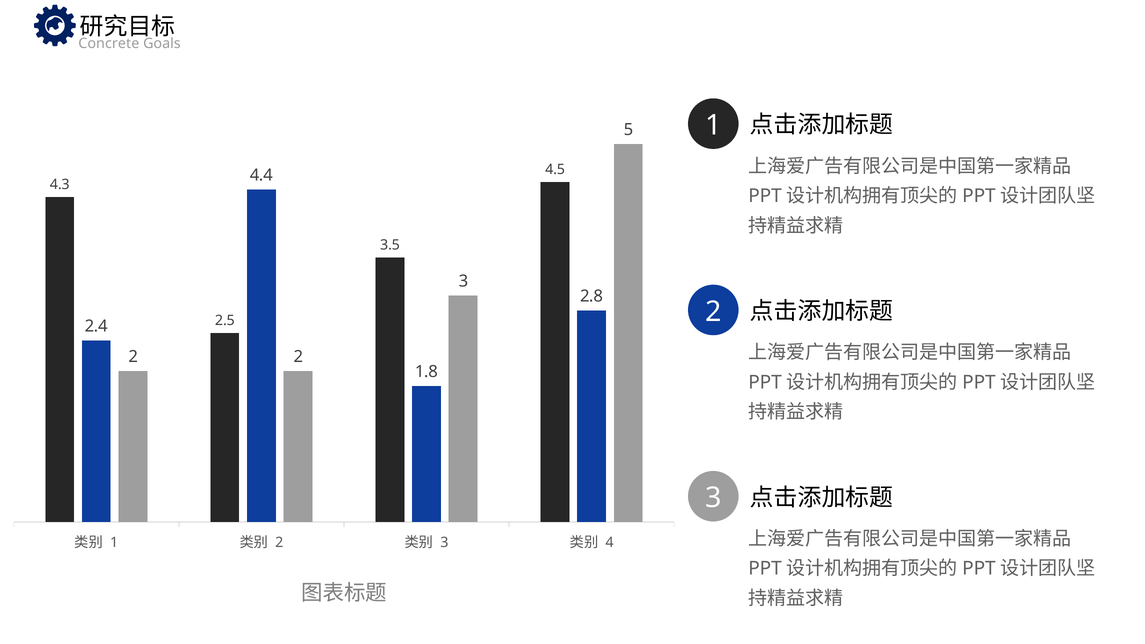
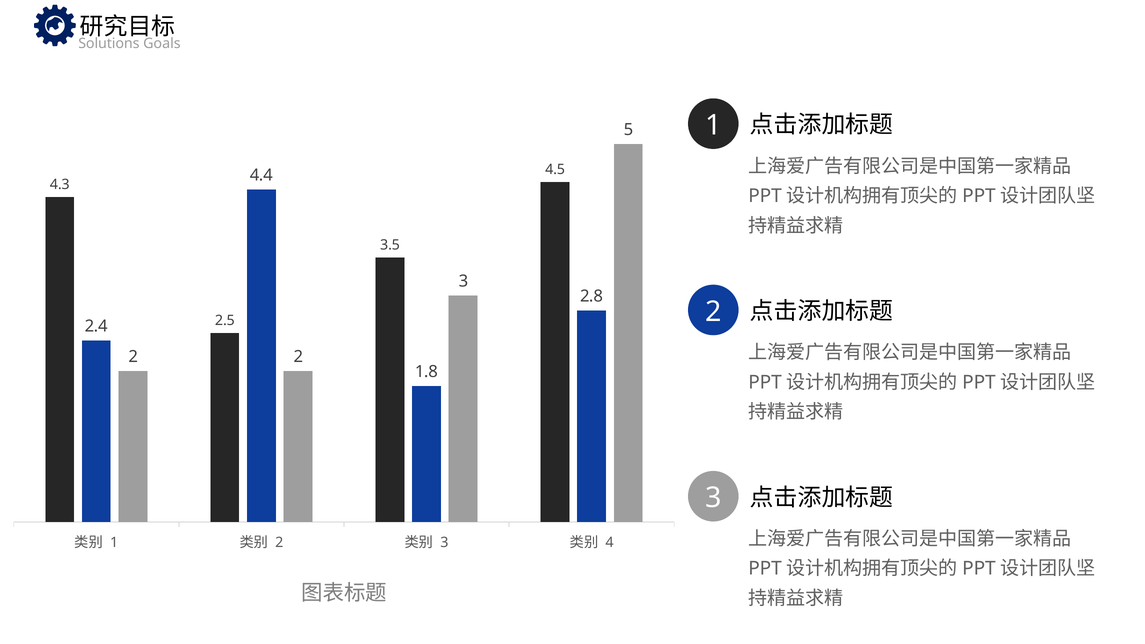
Concrete: Concrete -> Solutions (109, 43)
